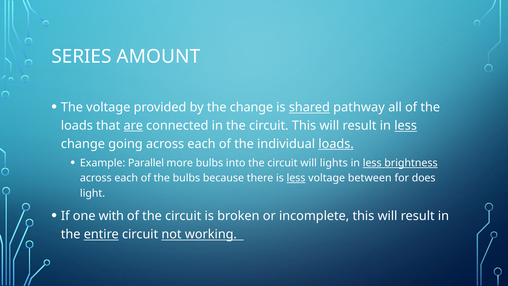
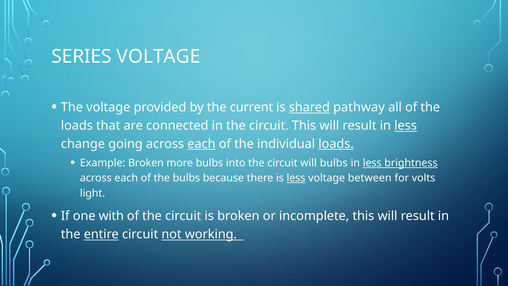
SERIES AMOUNT: AMOUNT -> VOLTAGE (158, 56)
the change: change -> current (251, 107)
are underline: present -> none (133, 125)
each underline: none -> present (201, 144)
Example Parallel: Parallel -> Broken (146, 163)
will lights: lights -> bulbs (334, 163)
does: does -> volts (424, 178)
